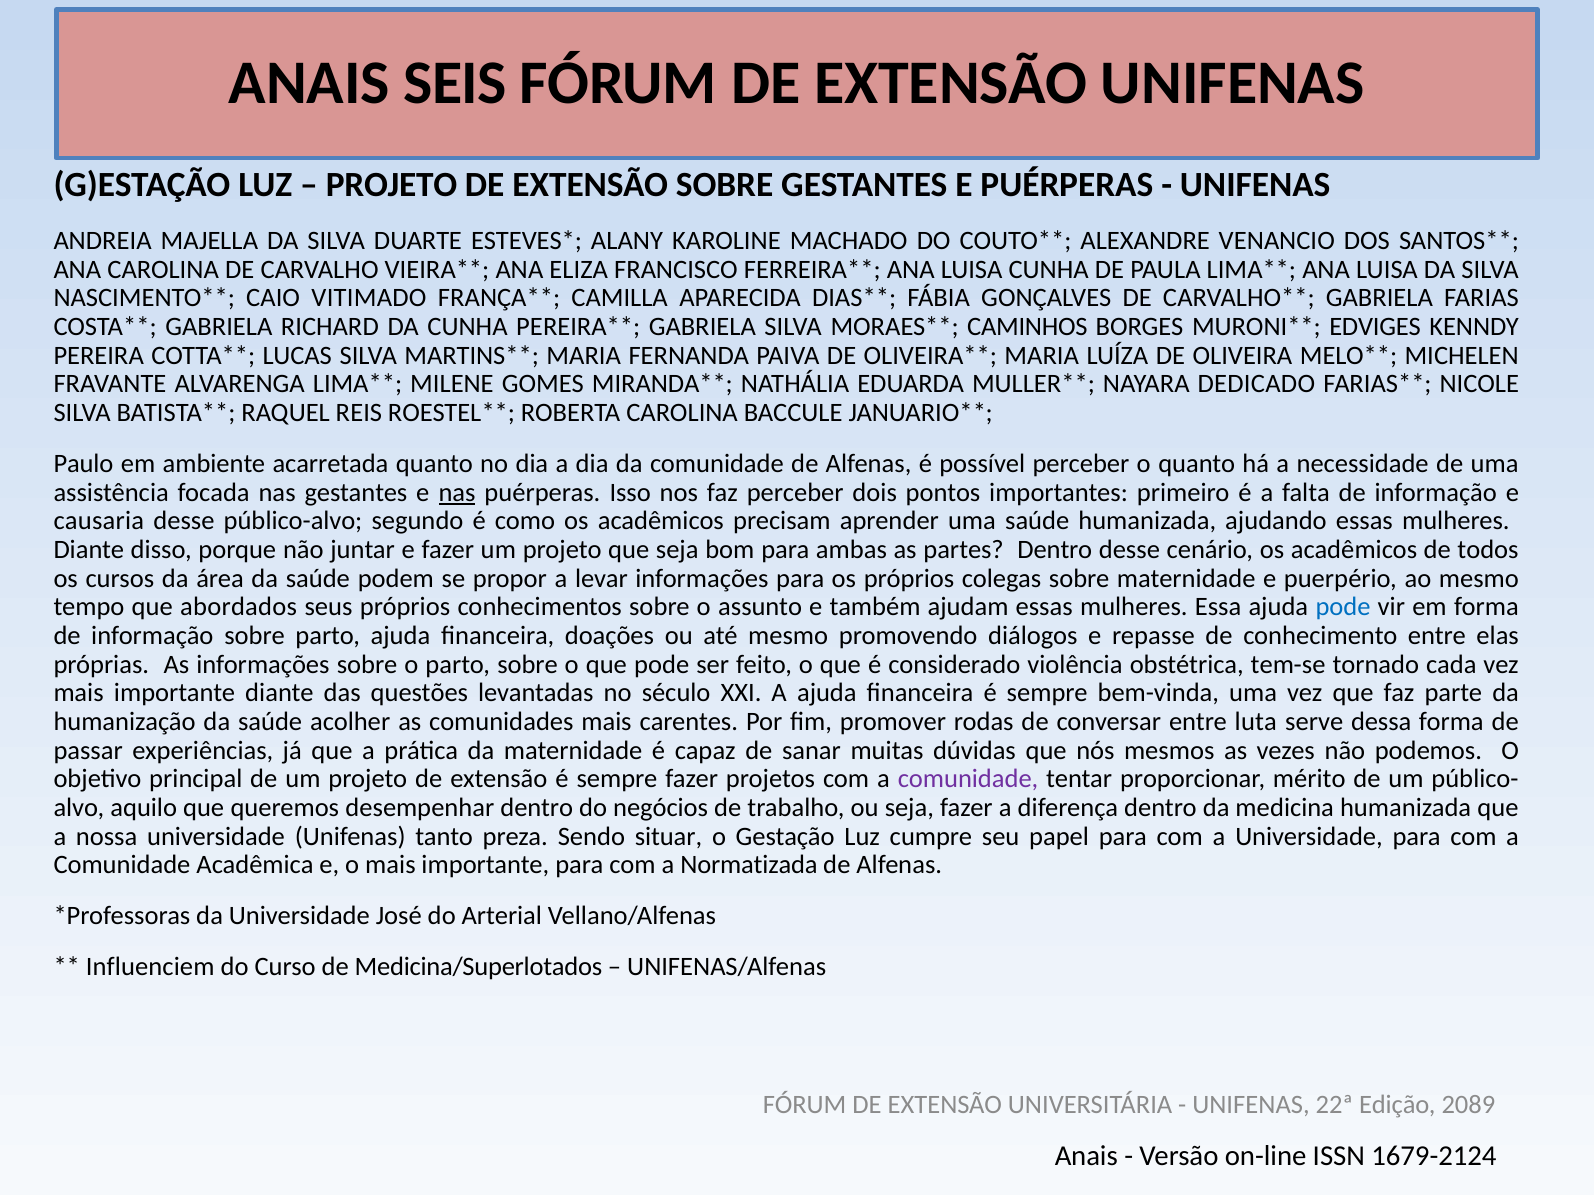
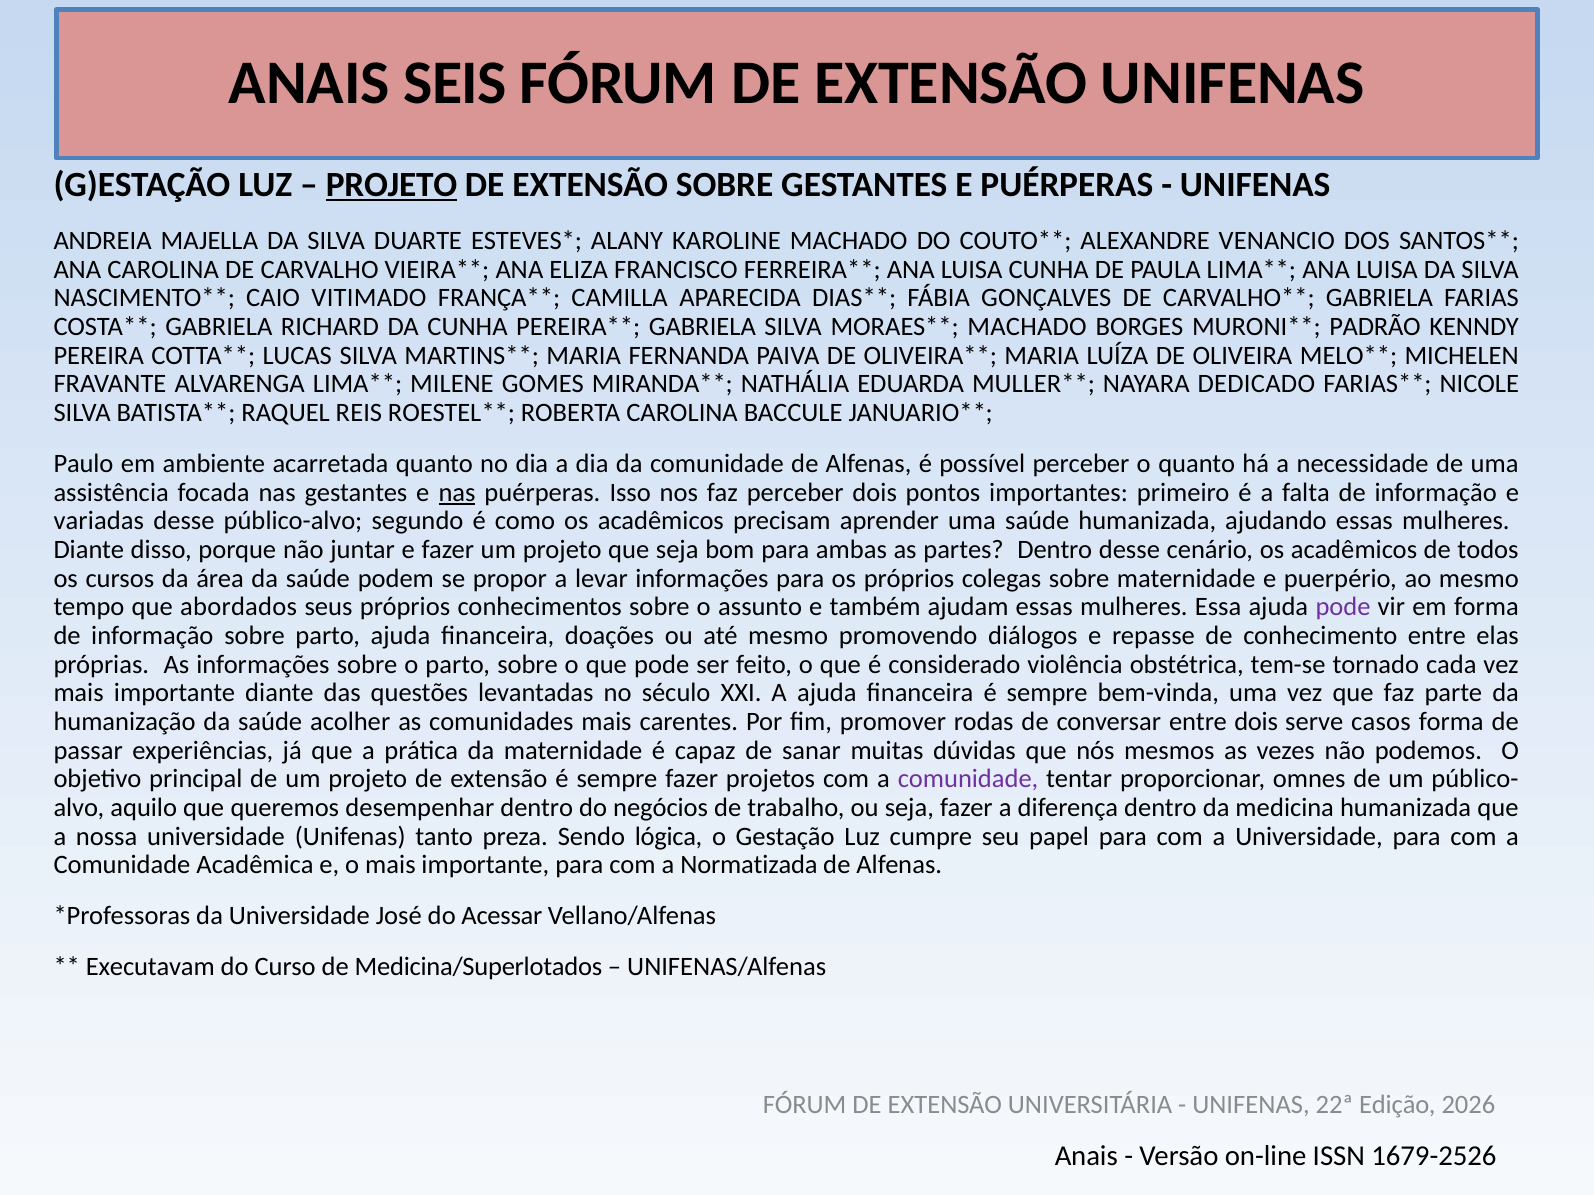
PROJETO underline: none -> present (392, 185)
CAMINHOS: CAMINHOS -> MACHADO (1027, 327)
EDVIGES: EDVIGES -> PADRÃO (1375, 327)
causaria: causaria -> variadas (99, 521)
pode colour: blue -> purple (1343, 607)
entre luta: luta -> dois (1256, 722)
dessa: dessa -> casos (1381, 722)
mérito: mérito -> omnes (1309, 779)
situar: situar -> lógica (669, 837)
Arterial: Arterial -> Acessar (502, 916)
Influenciem: Influenciem -> Executavam (150, 967)
2089: 2089 -> 2026 (1468, 1105)
1679-2124: 1679-2124 -> 1679-2526 (1434, 1157)
